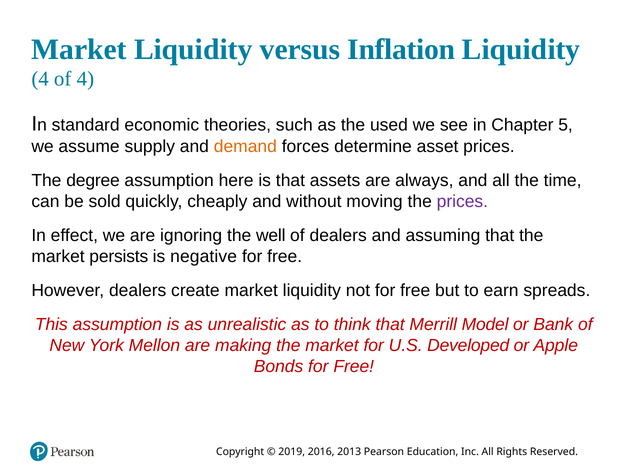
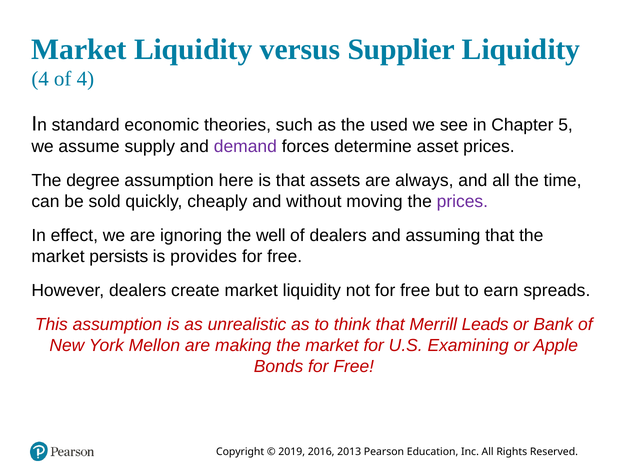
Inflation: Inflation -> Supplier (401, 49)
demand colour: orange -> purple (245, 147)
negative: negative -> provides (204, 257)
Model: Model -> Leads (485, 325)
Developed: Developed -> Examining (468, 346)
